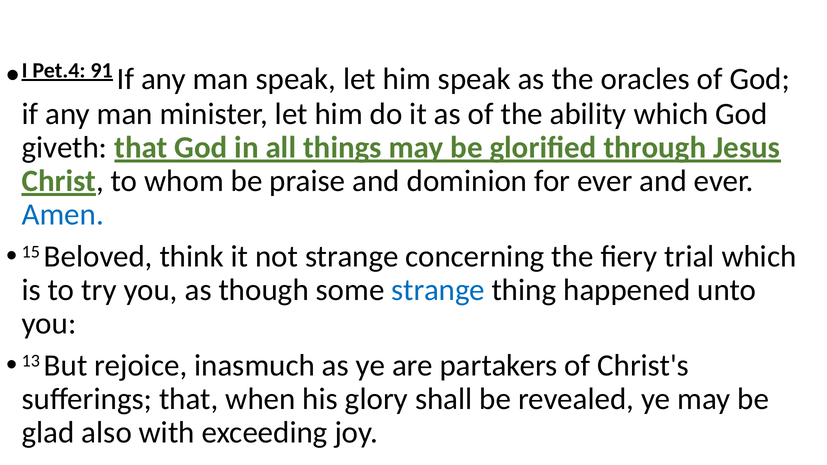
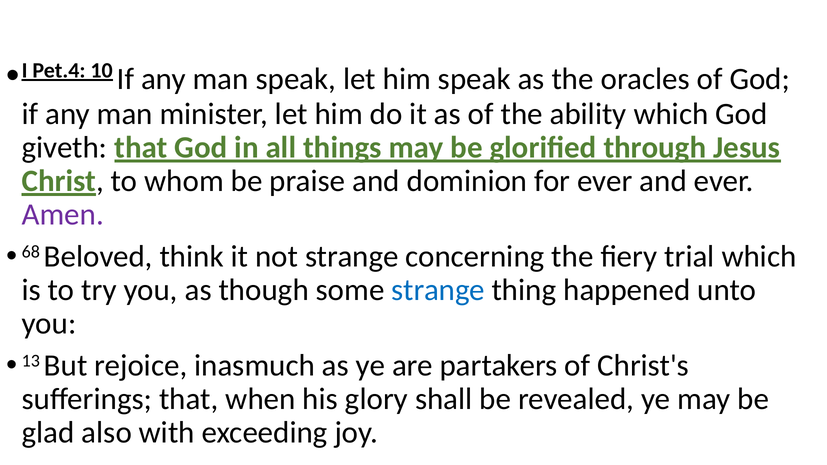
91: 91 -> 10 (102, 71)
Amen colour: blue -> purple (63, 215)
15: 15 -> 68 (31, 252)
